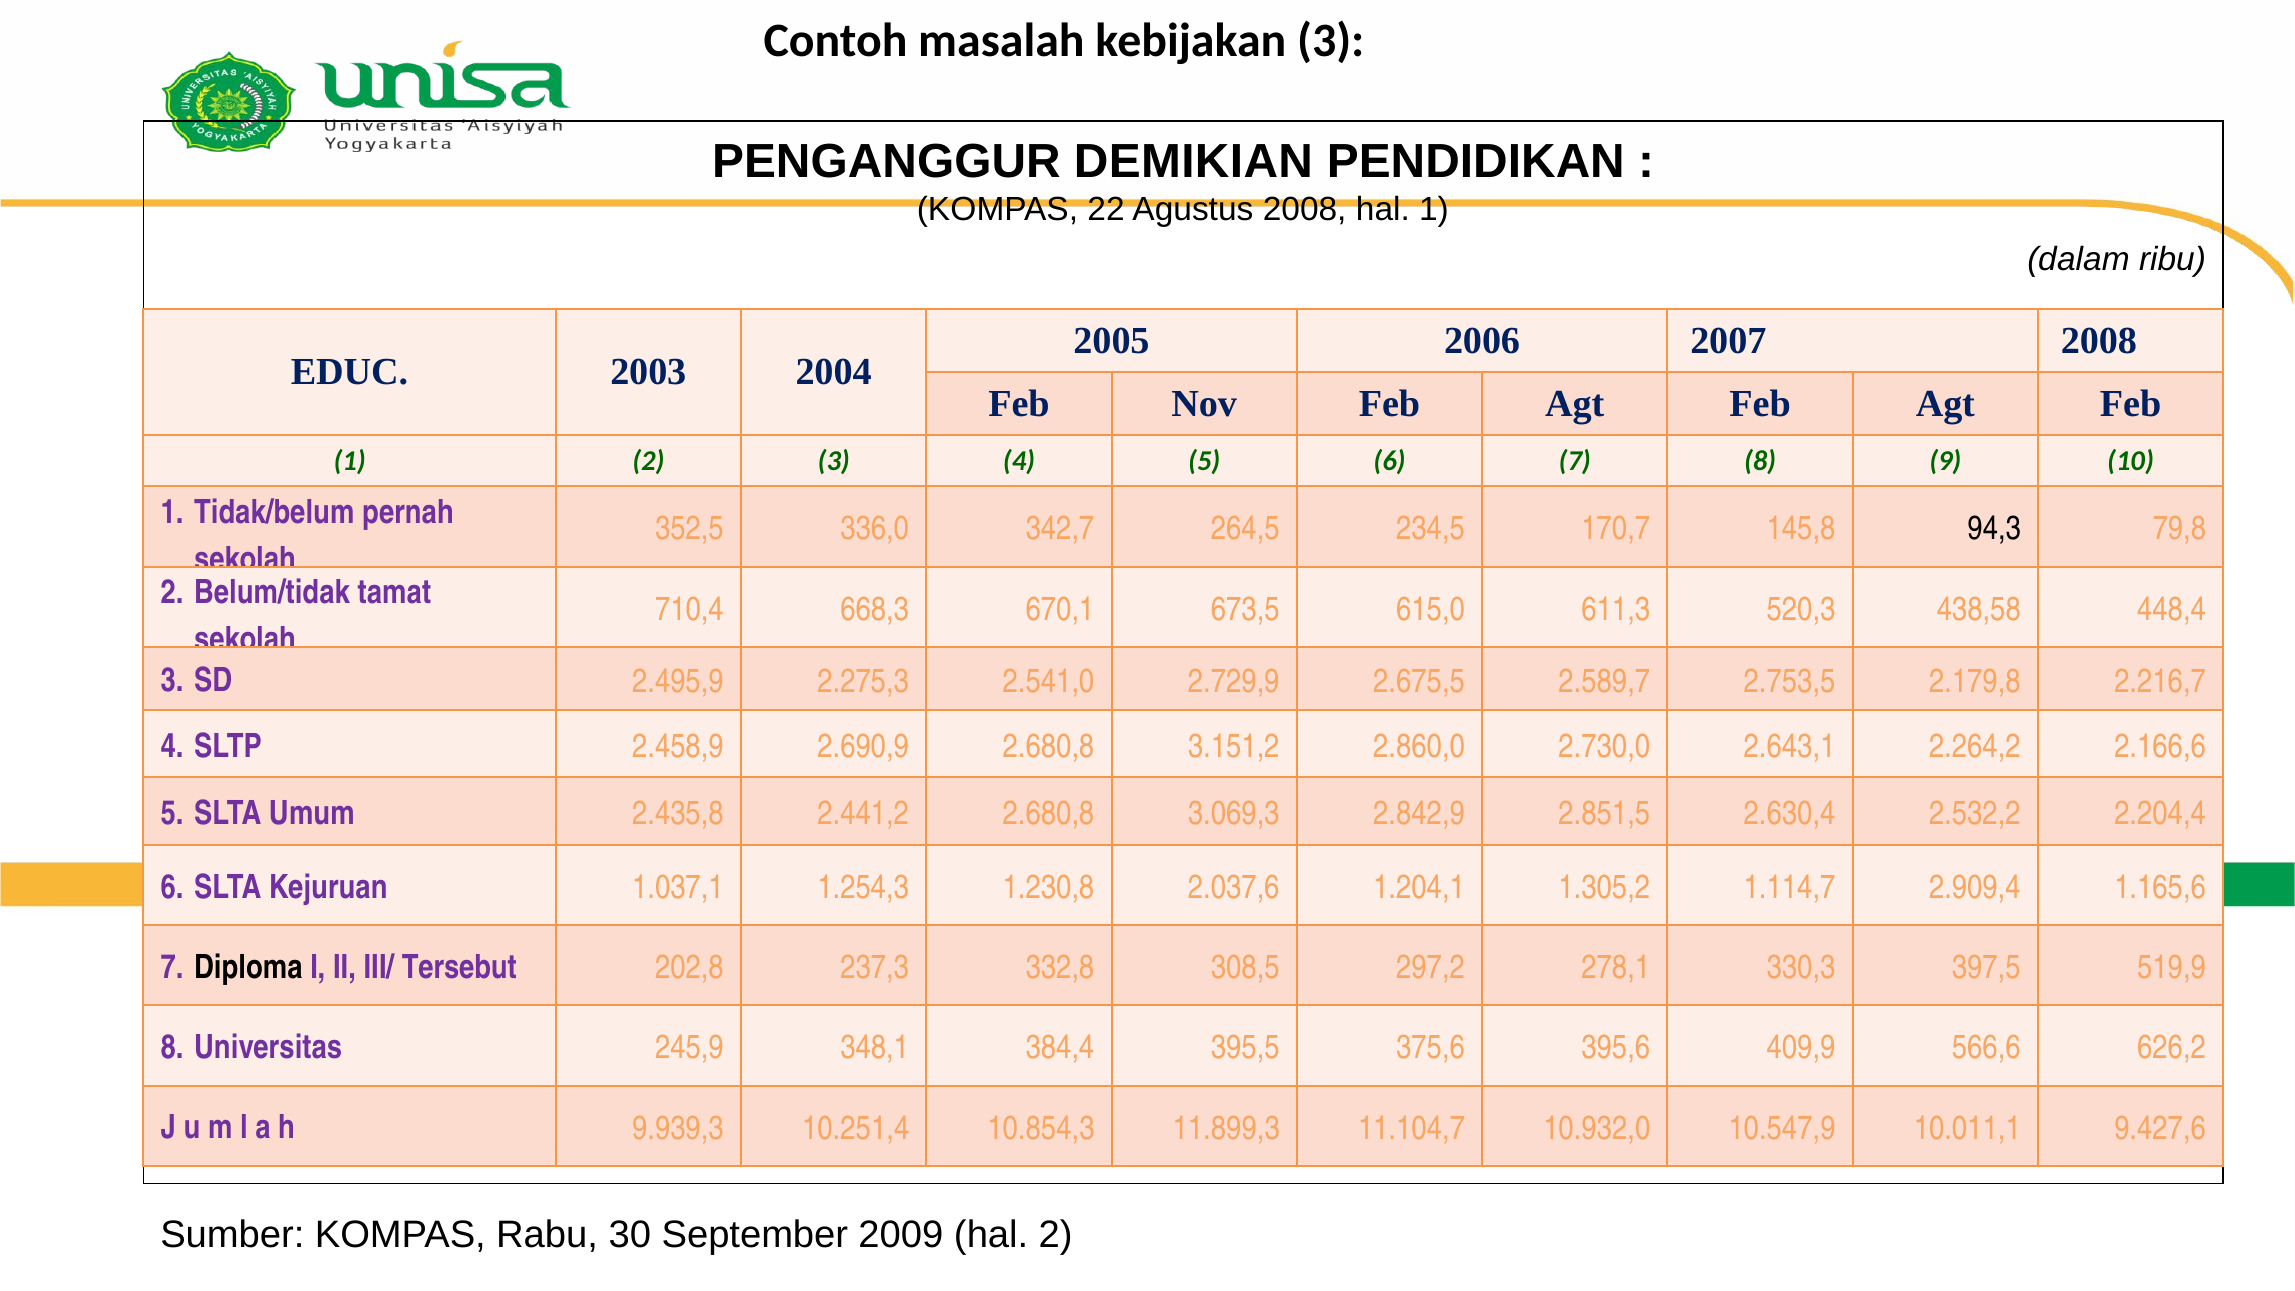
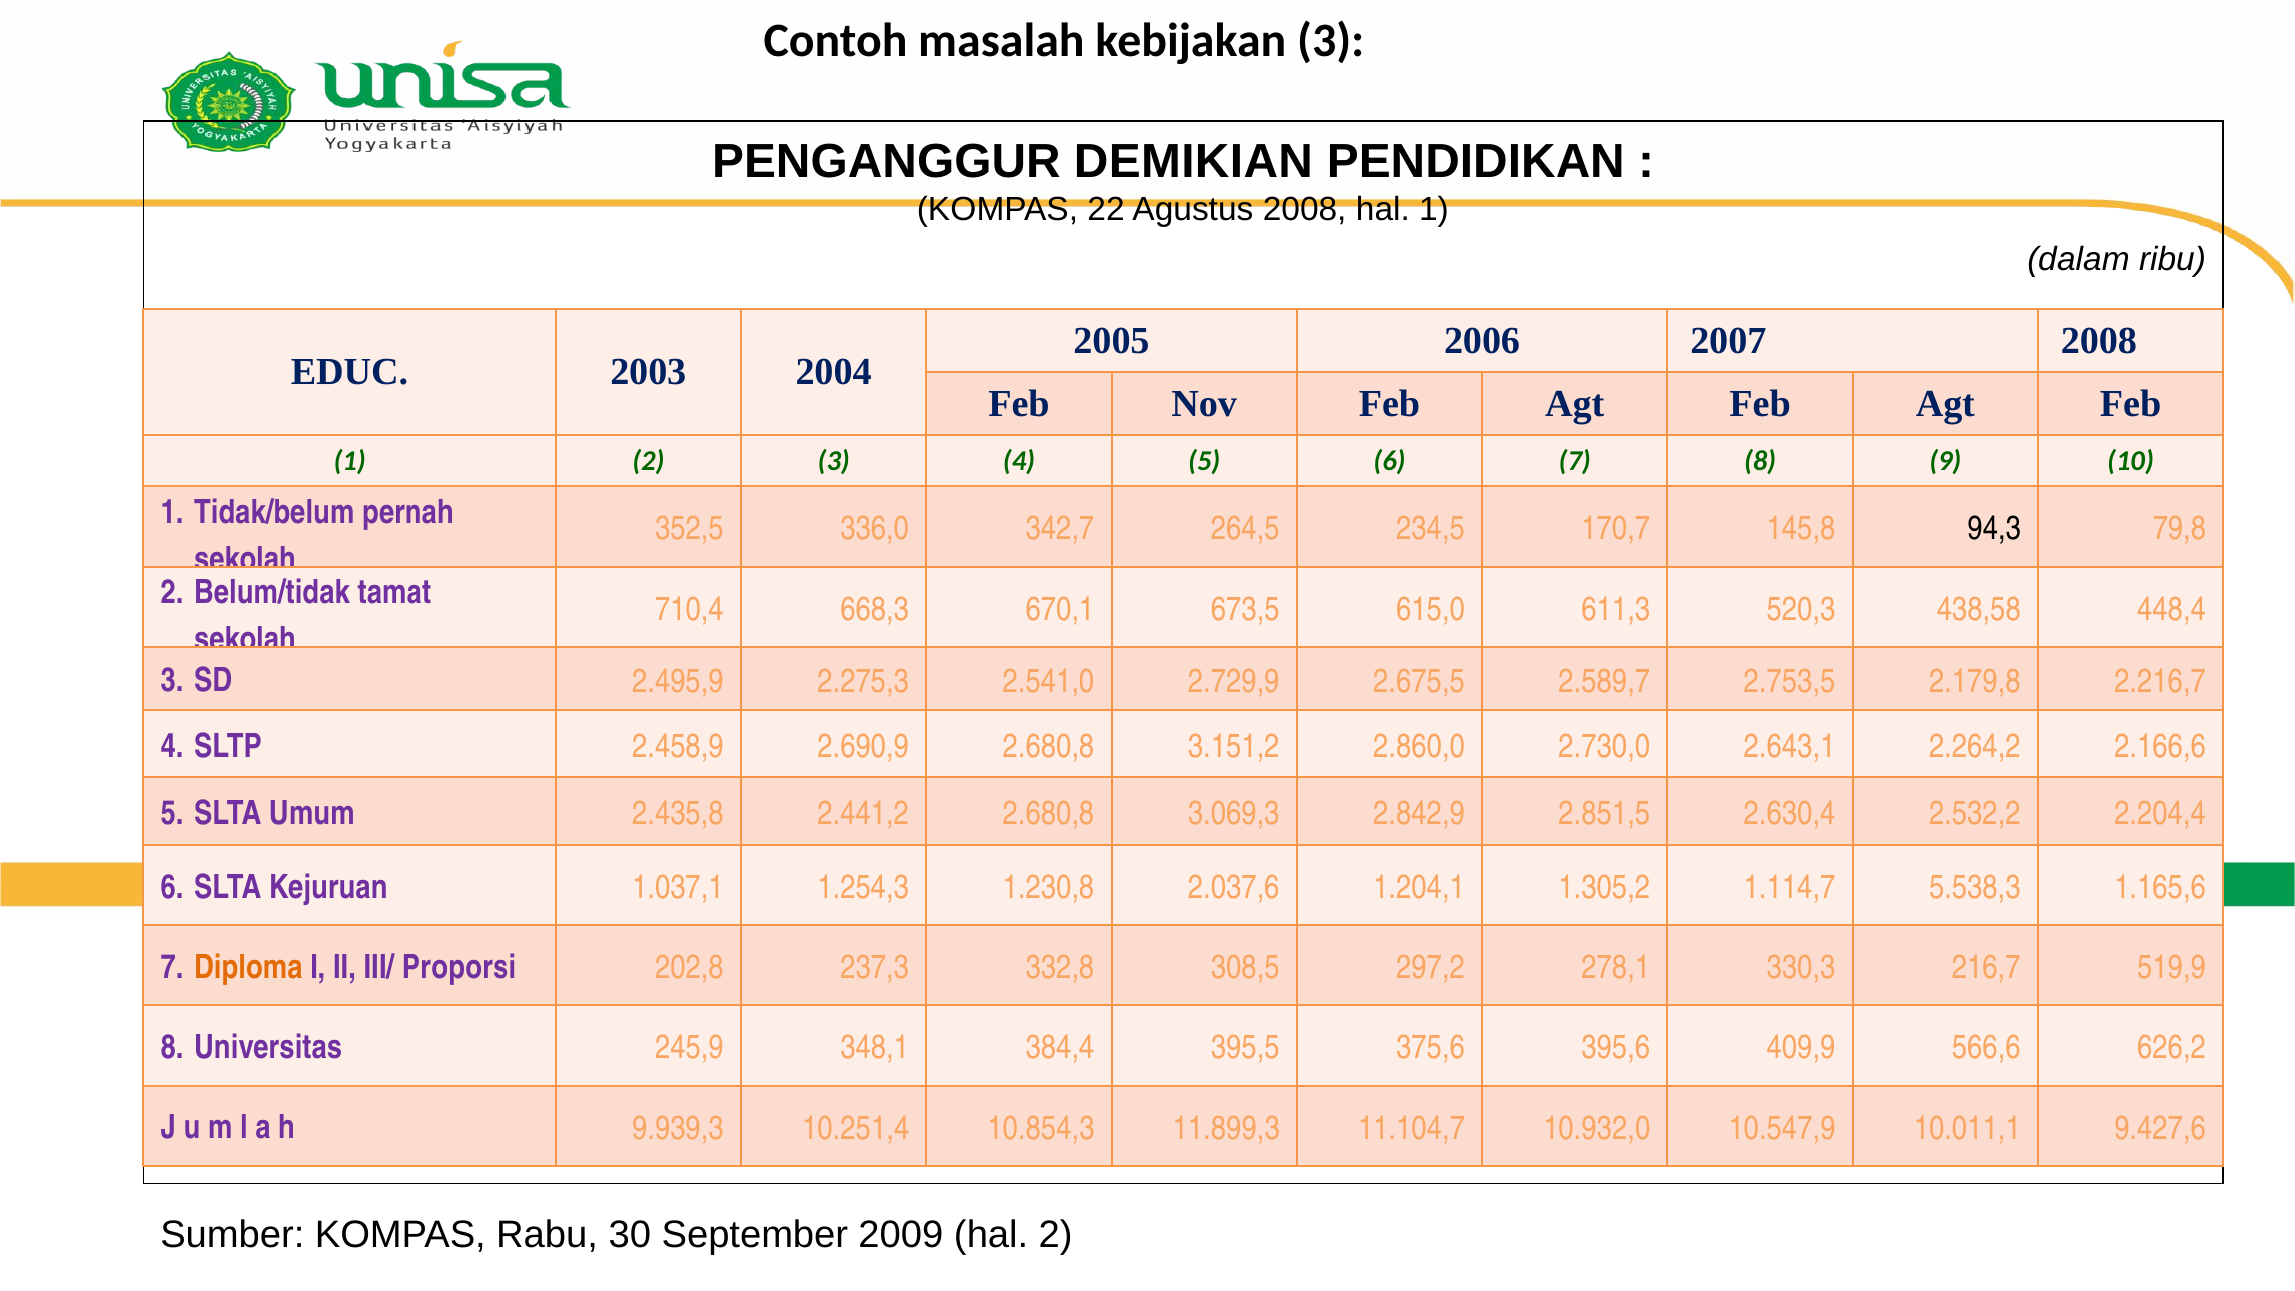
2.909,4: 2.909,4 -> 5.538,3 (1975, 887)
Diploma colour: black -> orange (248, 967)
Tersebut: Tersebut -> Proporsi (459, 967)
397,5: 397,5 -> 216,7 (1986, 967)
